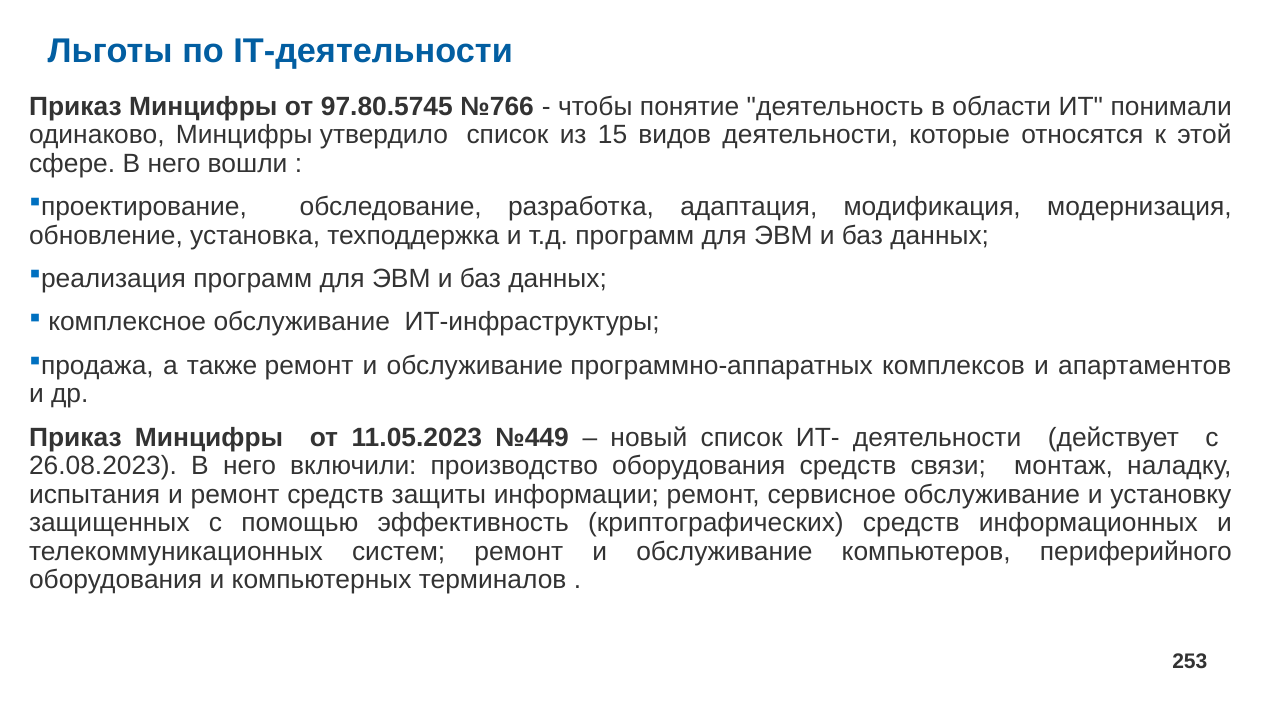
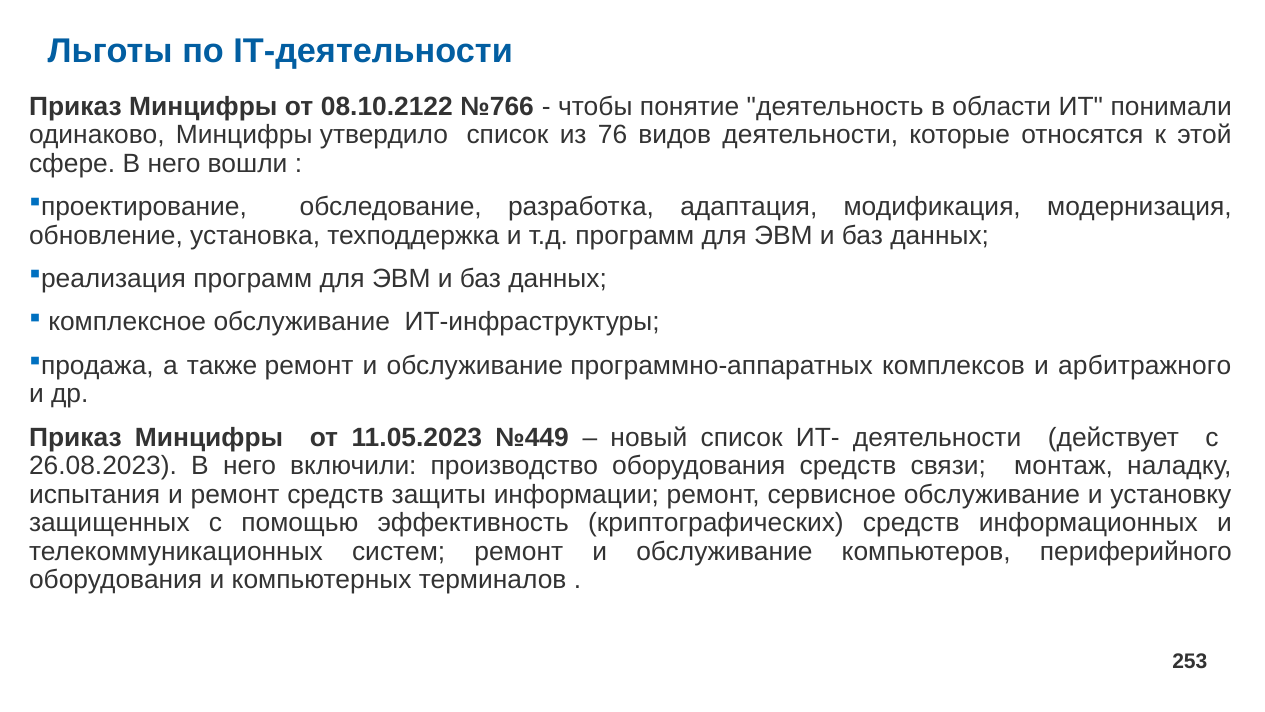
97.80.5745: 97.80.5745 -> 08.10.2122 (387, 106)
15: 15 -> 76 (613, 135)
апартаментов: апартаментов -> арбитражного (1145, 365)
